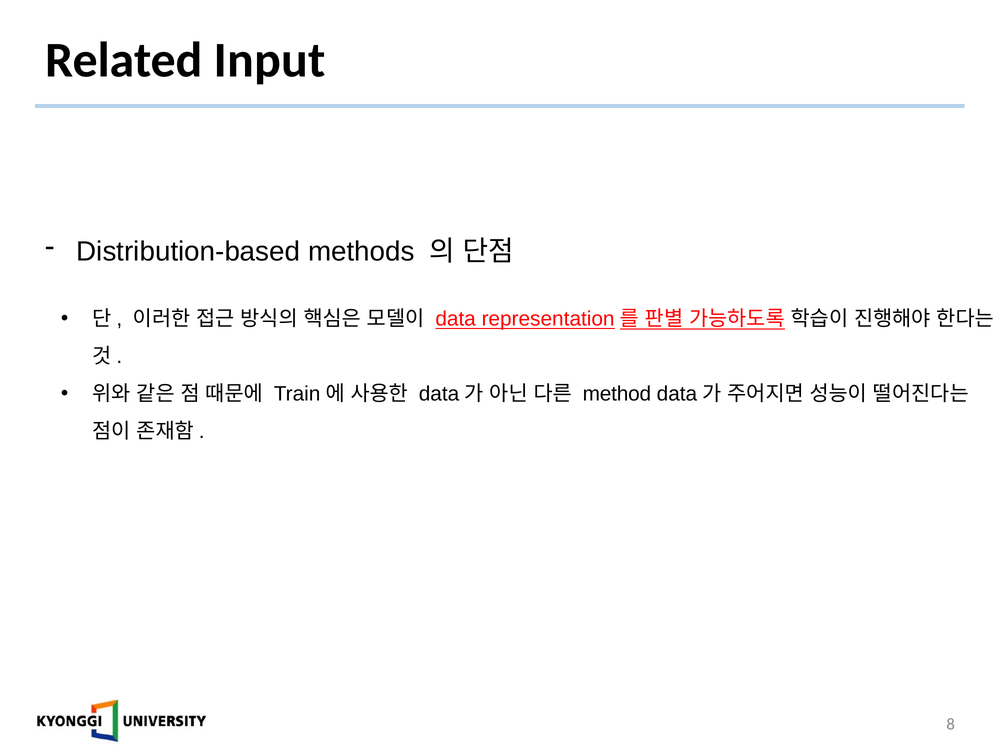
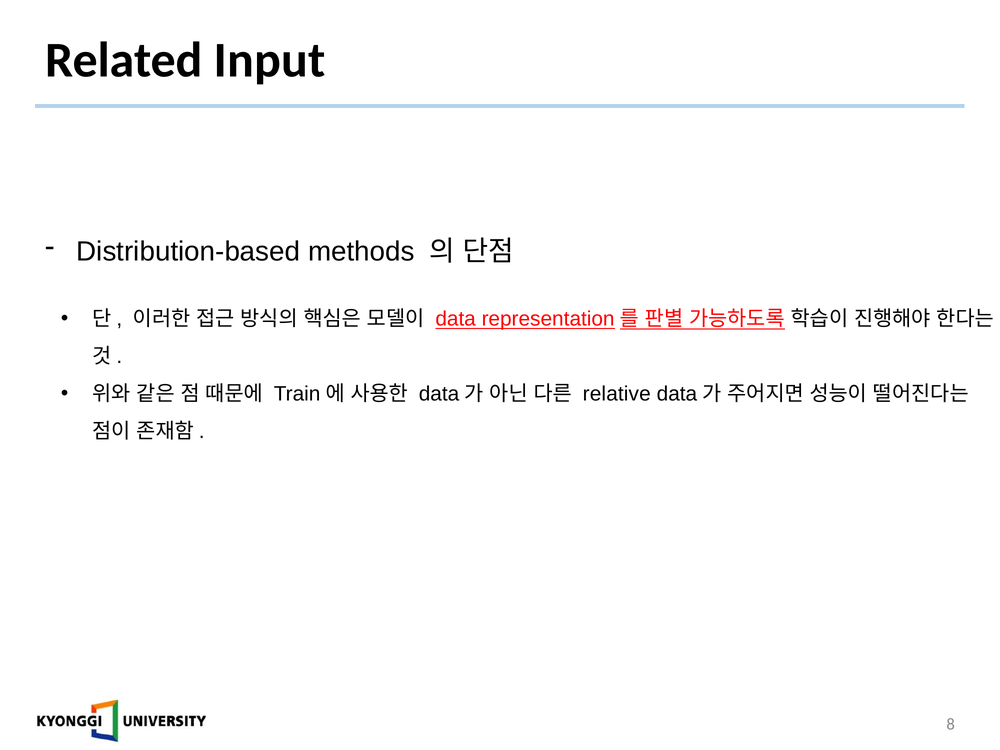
method: method -> relative (617, 394)
